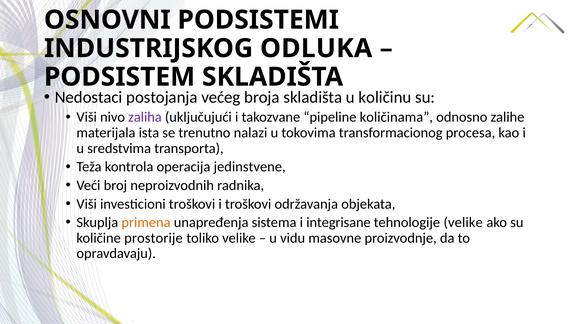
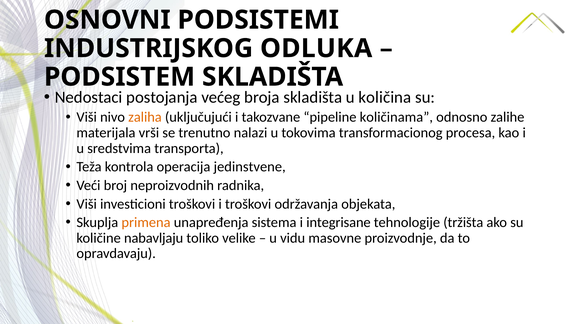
količinu: količinu -> količina (385, 98)
zaliha colour: purple -> orange (145, 117)
ista: ista -> vrši (149, 133)
tehnologije velike: velike -> tržišta (463, 223)
prostorije: prostorije -> nabavljaju (154, 238)
